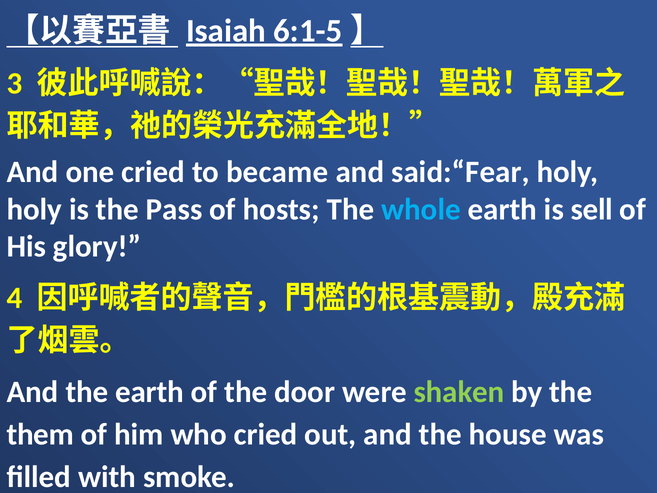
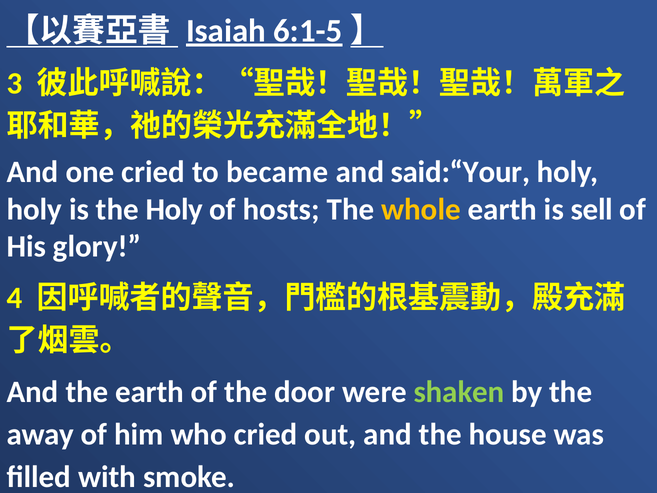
said:“Fear: said:“Fear -> said:“Your (461, 172)
the Pass: Pass -> Holy (174, 209)
whole colour: light blue -> yellow (421, 209)
them: them -> away (40, 434)
